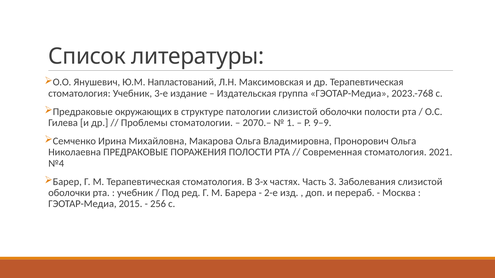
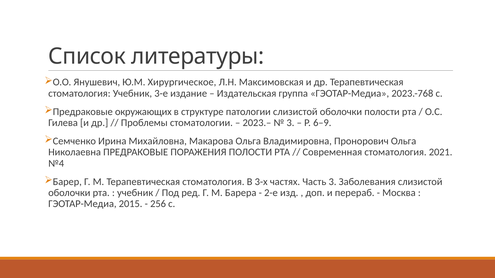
Напластований: Напластований -> Хирургическое (182, 82)
2070.–: 2070.– -> 2023.– (257, 123)
1: 1 -> 3 (290, 123)
9–9: 9–9 -> 6–9 (322, 123)
